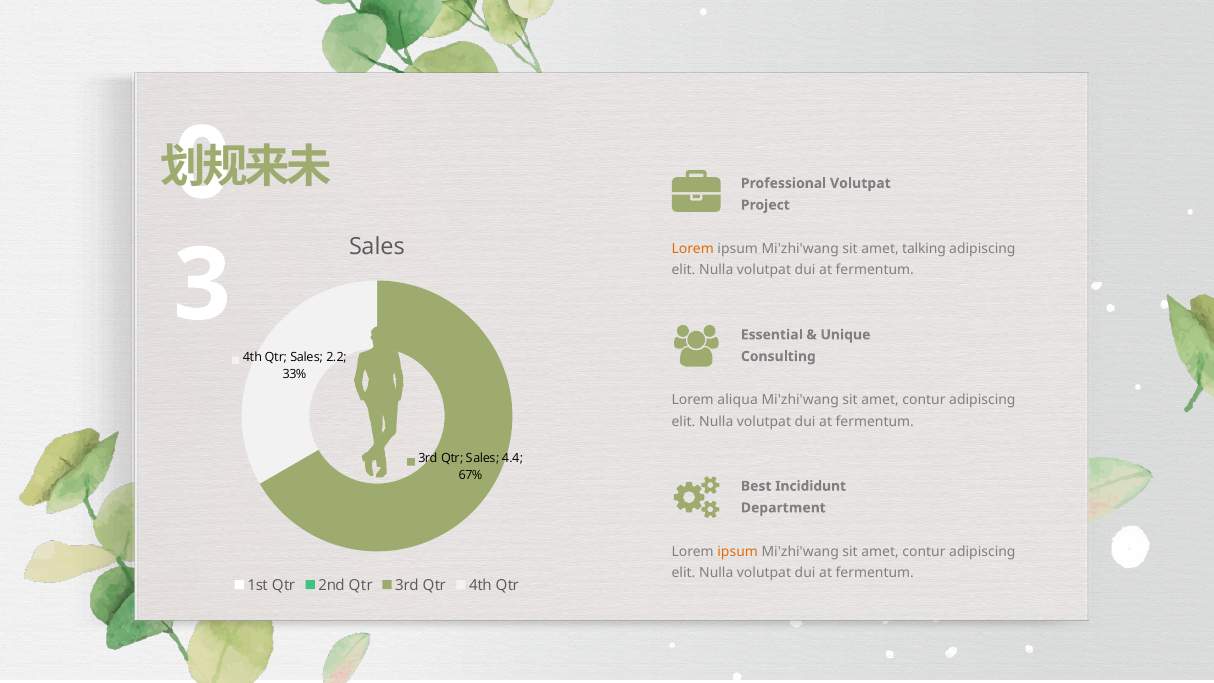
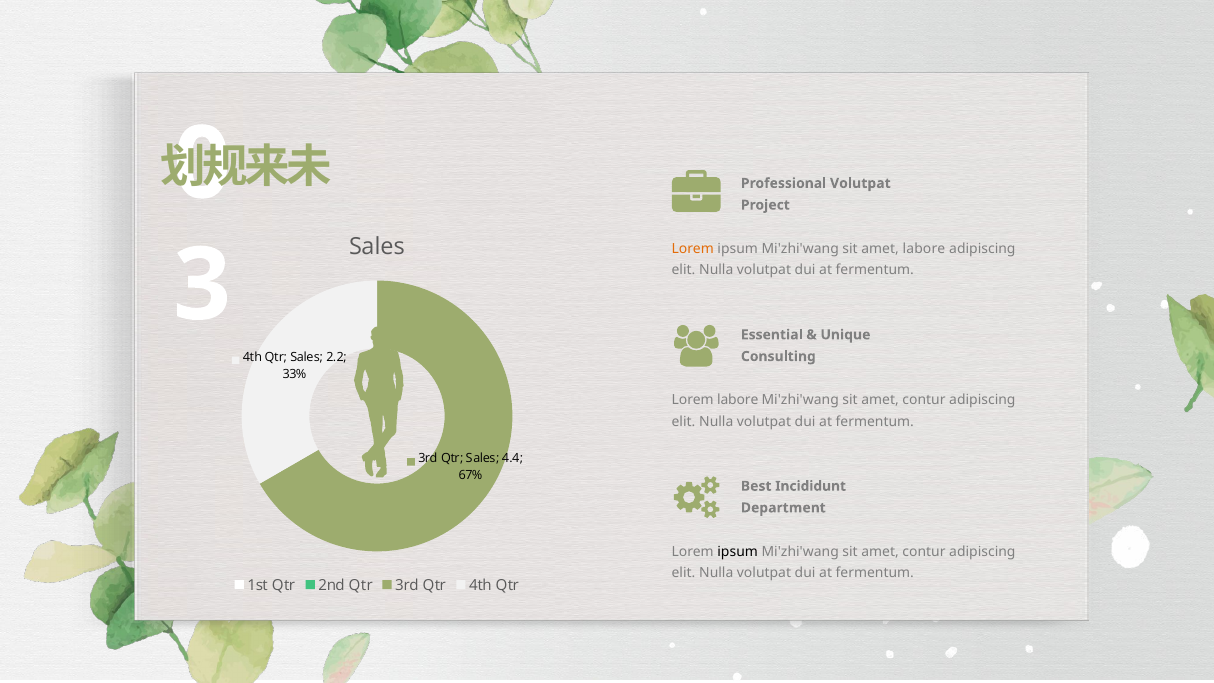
amet talking: talking -> labore (924, 249)
Lorem aliqua: aliqua -> labore (738, 400)
ipsum colour: orange -> black (738, 551)
